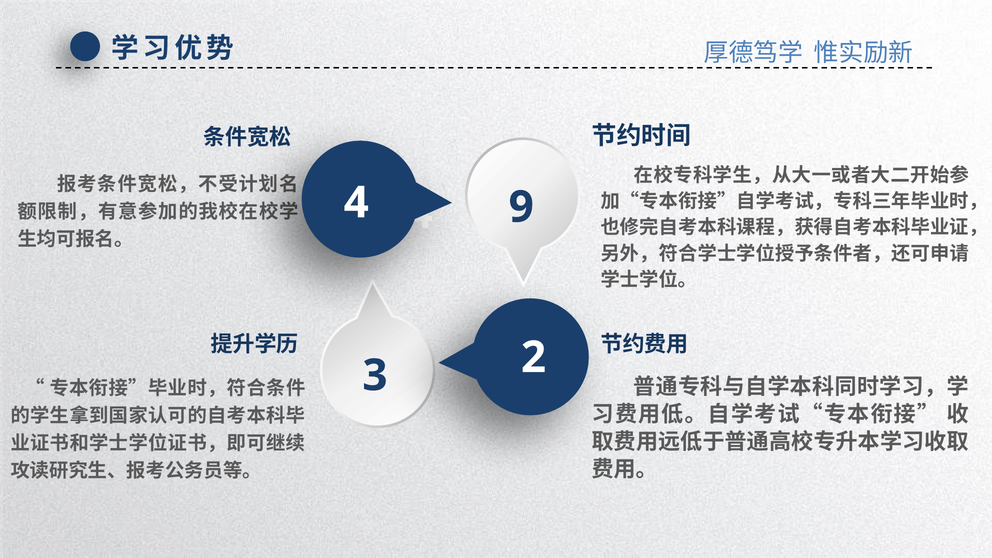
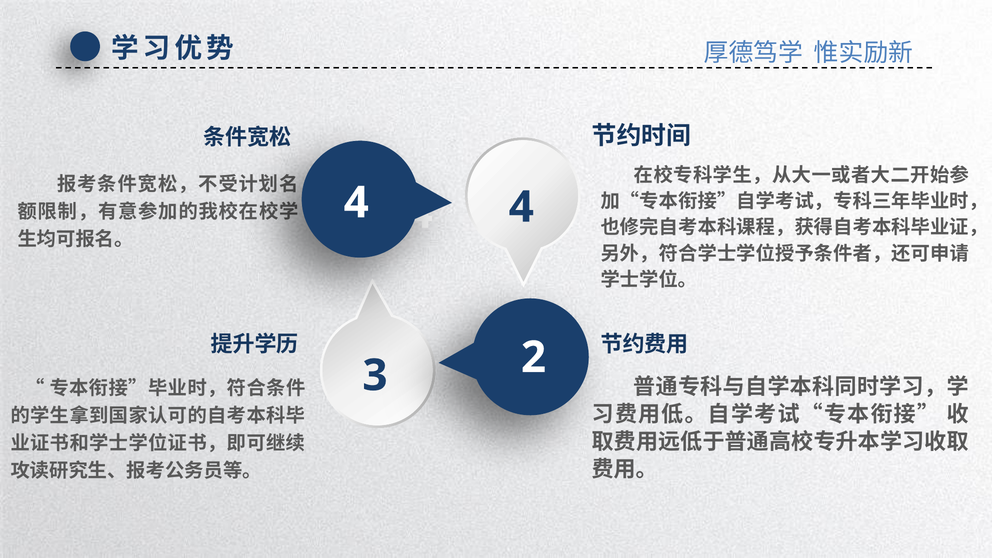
9: 9 -> 4 (521, 207)
